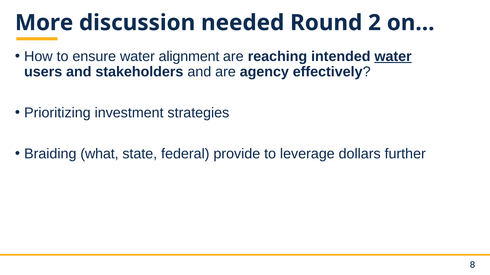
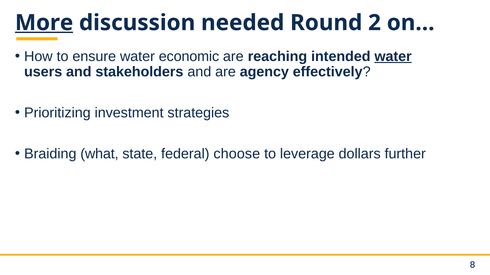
More underline: none -> present (44, 23)
alignment: alignment -> economic (189, 56)
provide: provide -> choose (237, 154)
